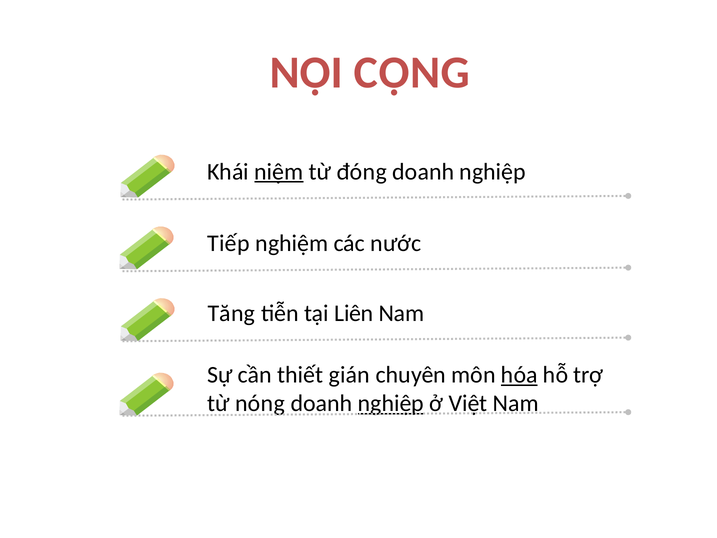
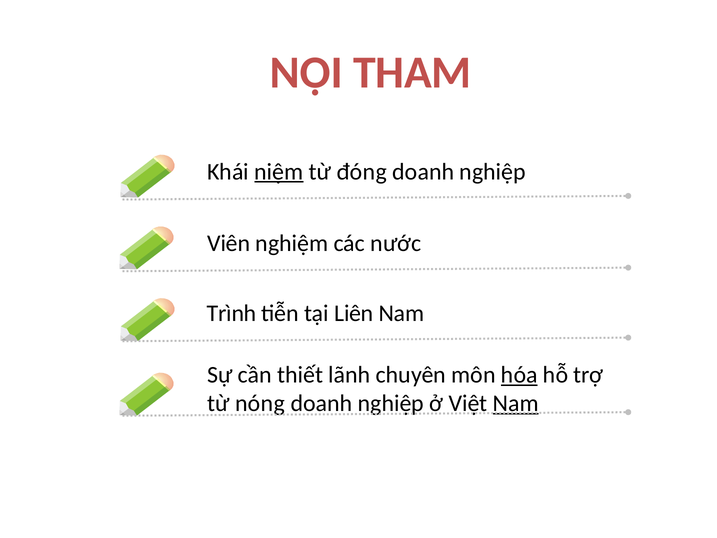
CỘNG: CỘNG -> THAM (412, 72)
Tiếp: Tiếp -> Viên (229, 243)
Tăng: Tăng -> Trình (232, 313)
gián: gián -> lãnh (349, 375)
nghiệp underline: present -> none (391, 403)
Nam underline: none -> present (516, 403)
